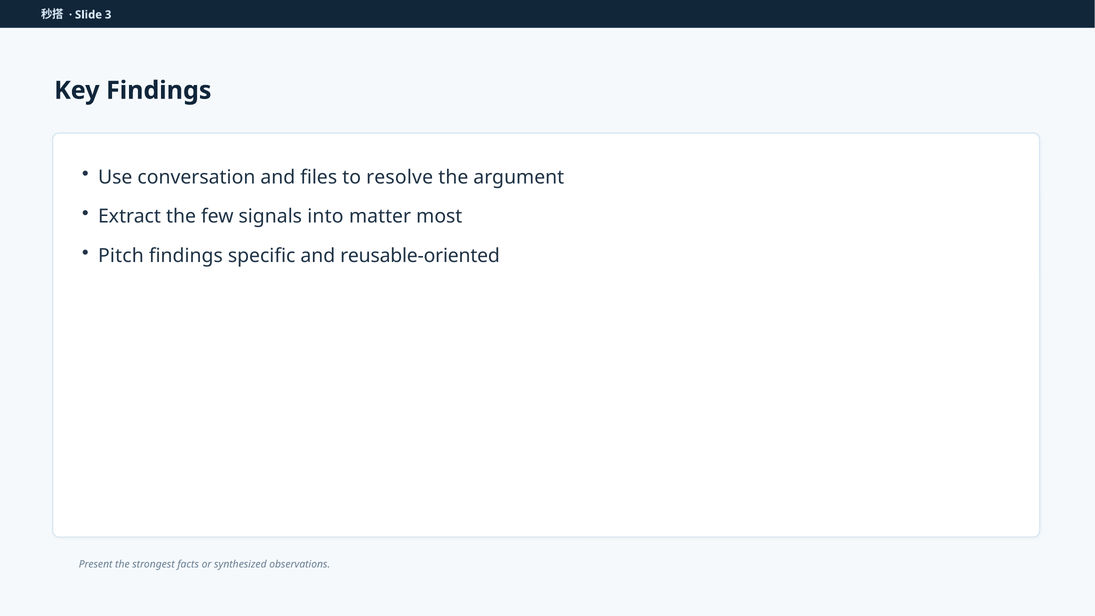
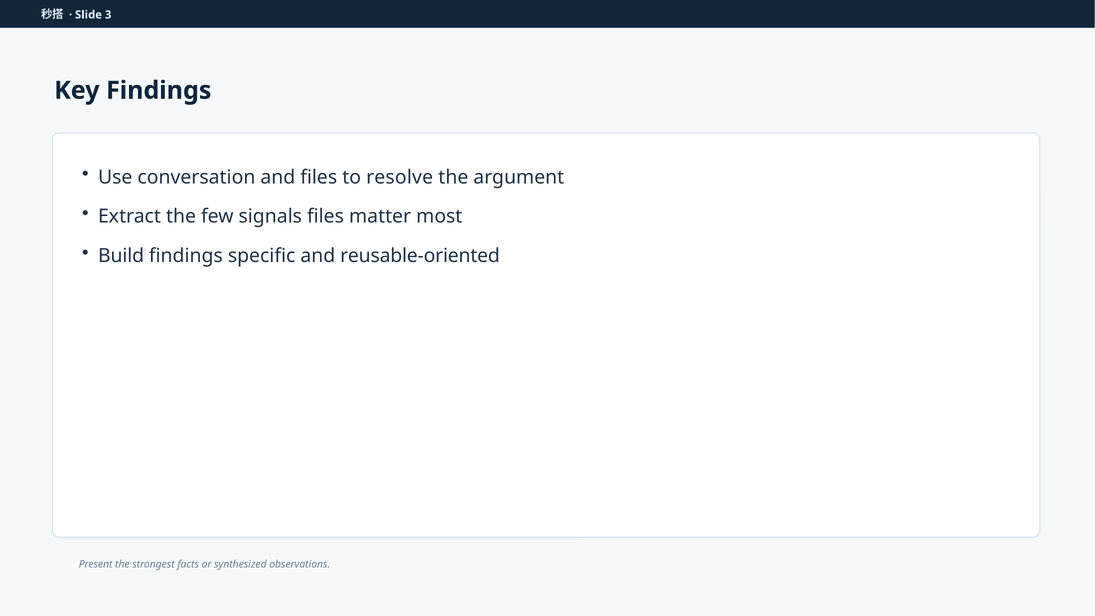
signals into: into -> files (326, 216)
Pitch: Pitch -> Build (121, 256)
